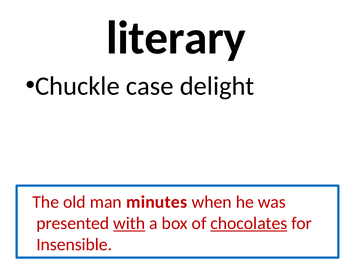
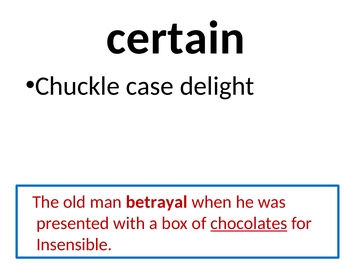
literary: literary -> certain (176, 38)
minutes: minutes -> betrayal (157, 202)
with underline: present -> none (129, 224)
